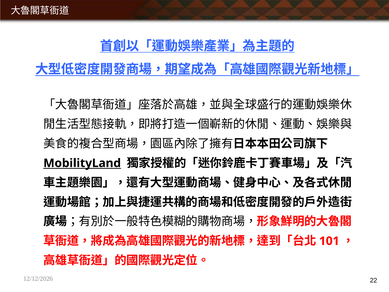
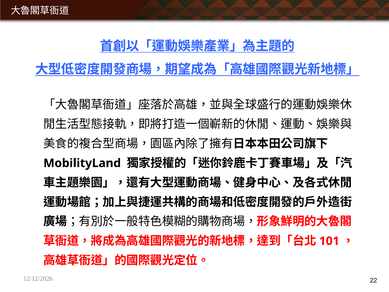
MobilityLand underline: present -> none (82, 163)
